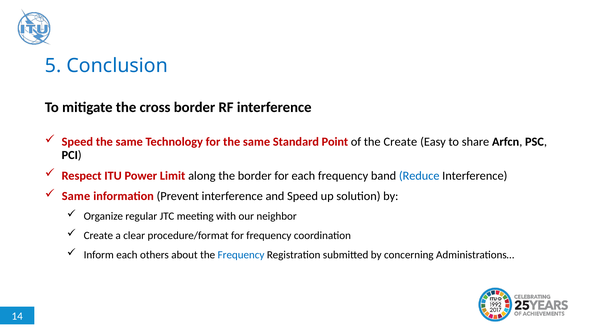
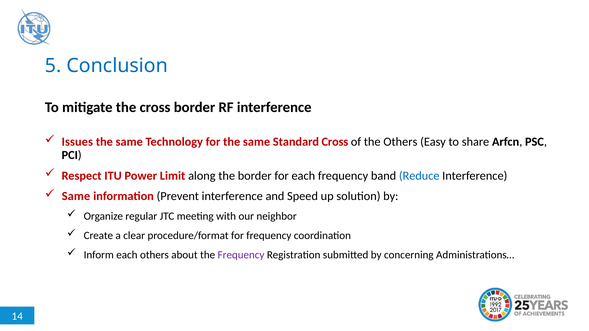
Speed: Speed -> Issues (77, 142)
Standard Point: Point -> Cross (335, 142)
the Create: Create -> Others (400, 142)
Frequency colour: blue -> purple (241, 255)
